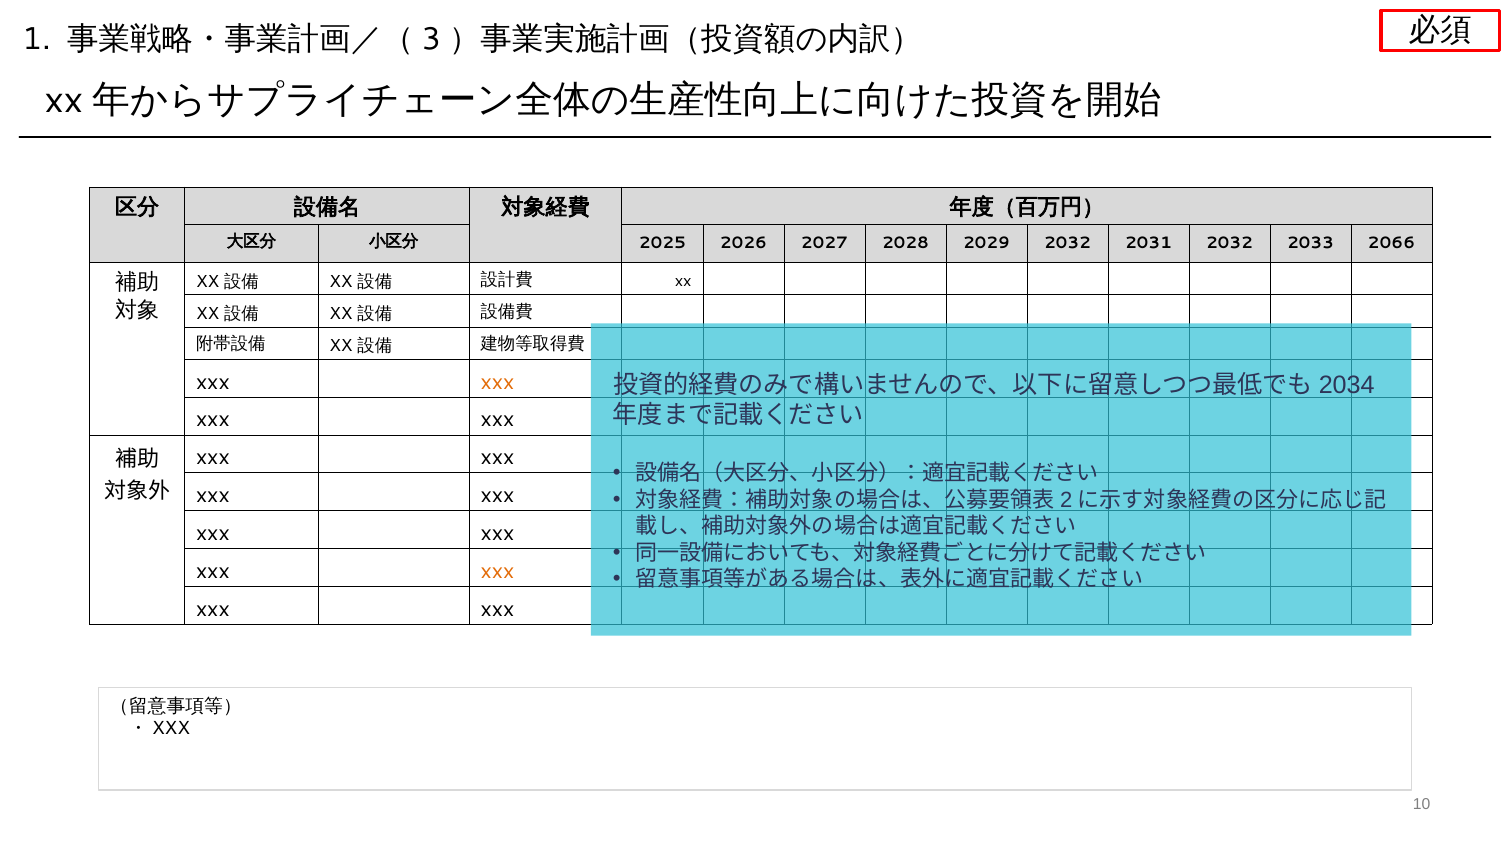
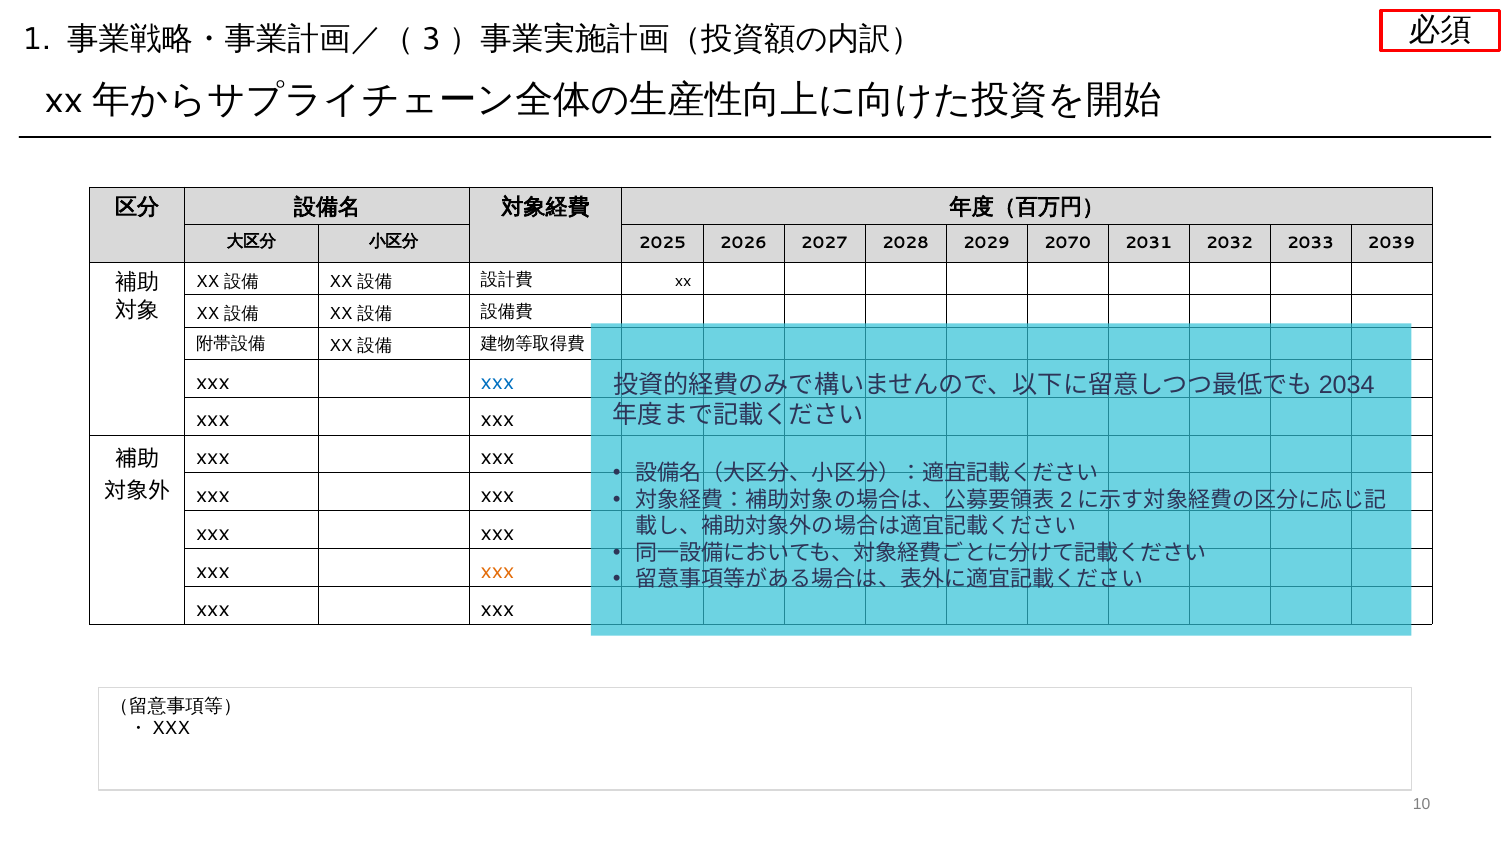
2029 2032: 2032 -> 2070 (1067, 243)
2066: 2066 -> 2039 (1391, 243)
xxx colour: orange -> blue (498, 381)
